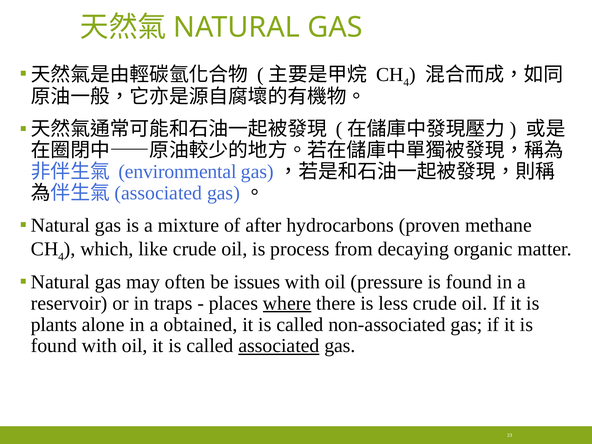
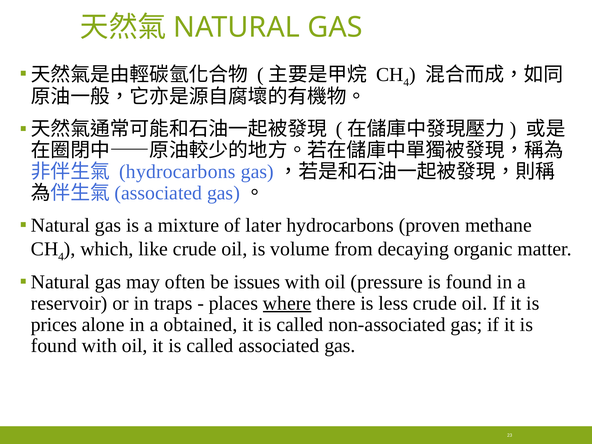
environmental: environmental -> hydrocarbons (177, 172)
after: after -> later (263, 225)
process: process -> volume (300, 249)
plants: plants -> prices (54, 325)
associated underline: present -> none (279, 346)
